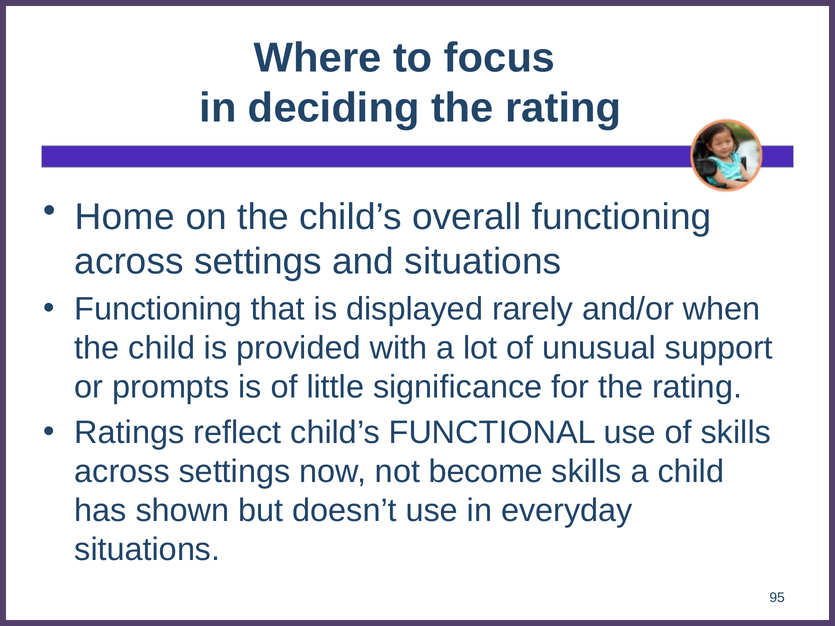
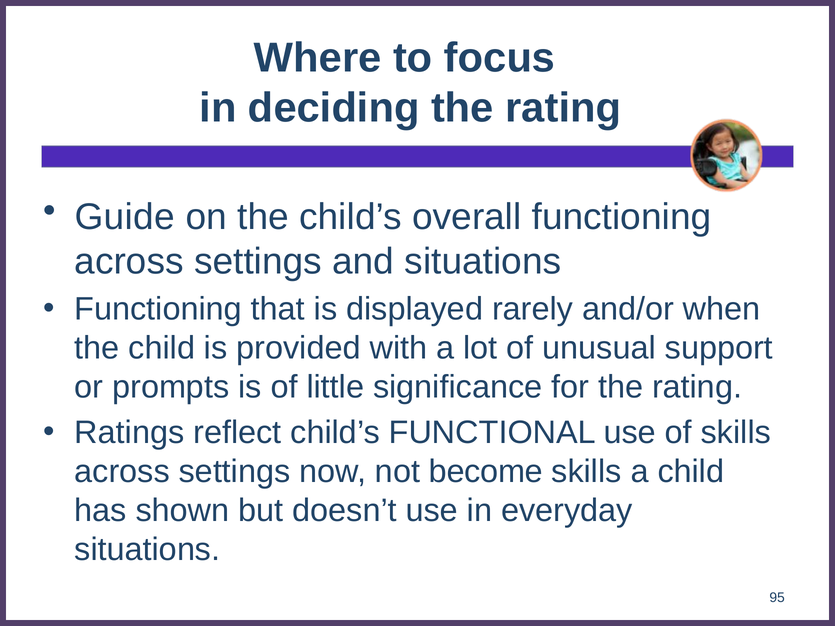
Home: Home -> Guide (125, 217)
